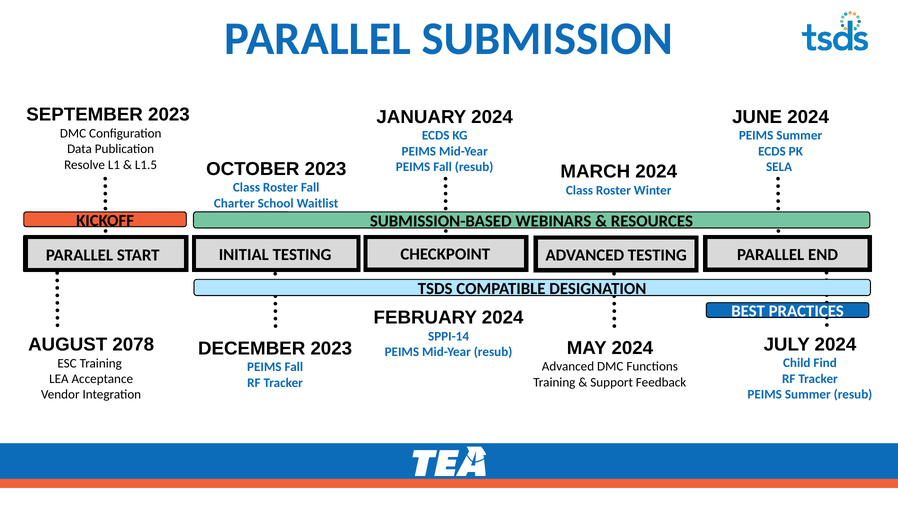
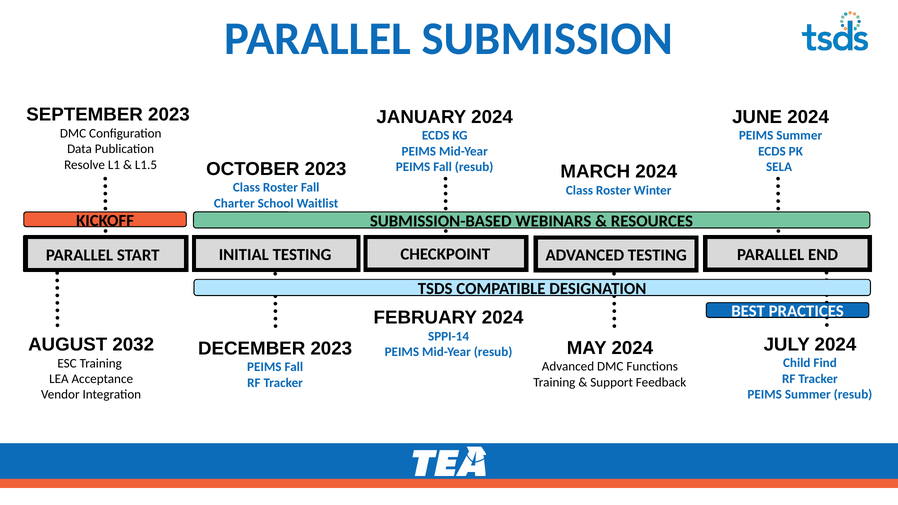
2078: 2078 -> 2032 (133, 345)
